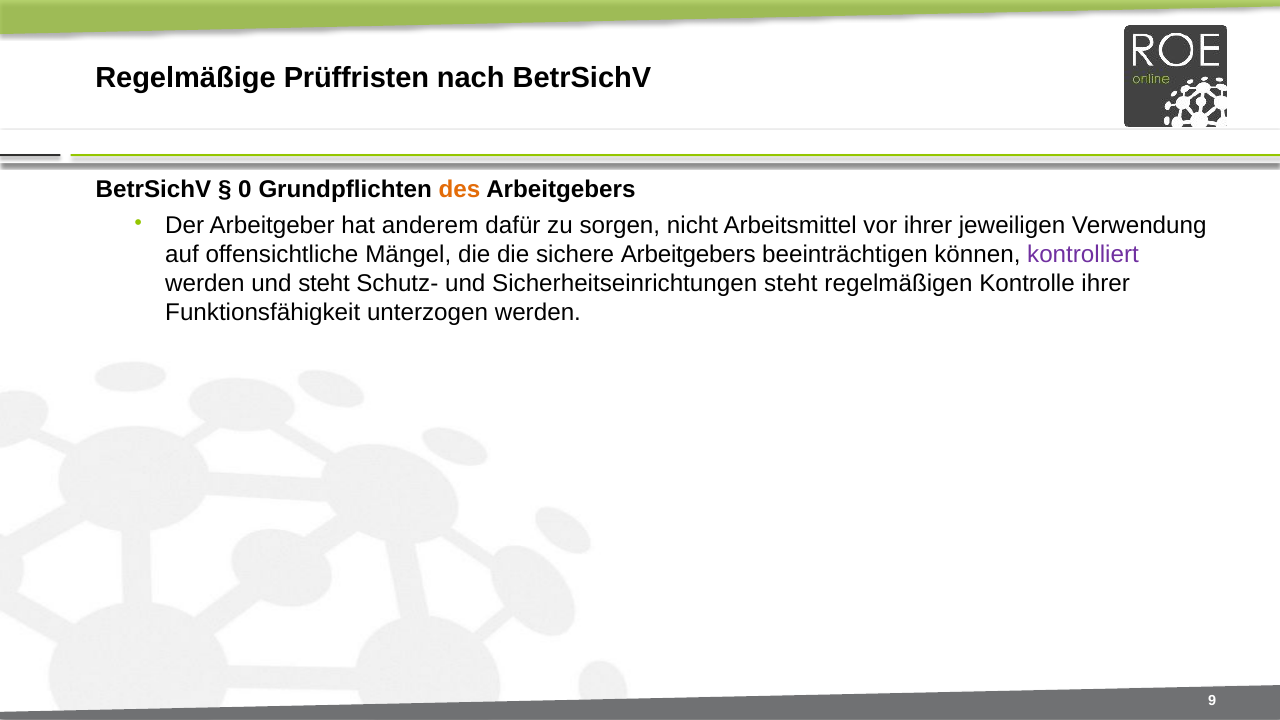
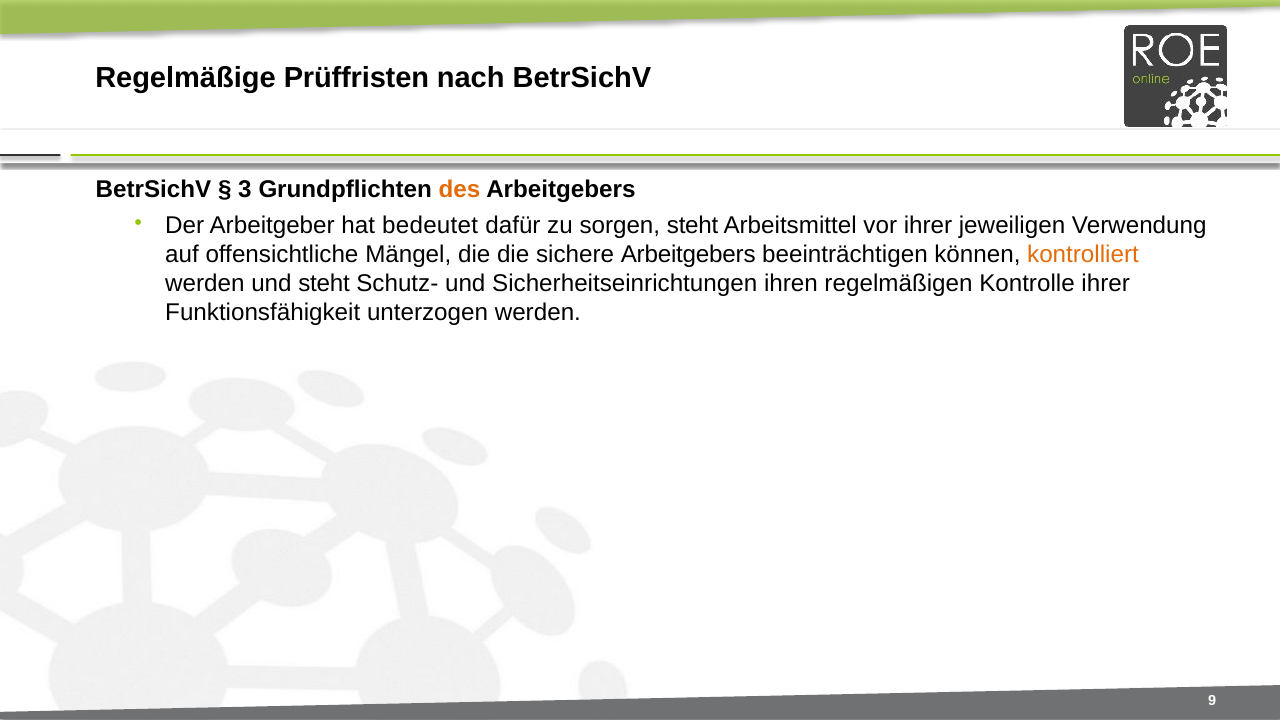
0: 0 -> 3 (245, 189)
anderem: anderem -> bedeutet (430, 226)
sorgen nicht: nicht -> steht (693, 226)
kontrolliert colour: purple -> orange (1083, 255)
Sicherheitseinrichtungen steht: steht -> ihren (791, 284)
